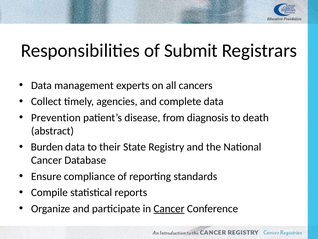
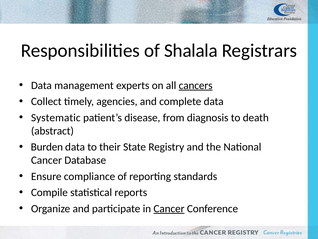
Submit: Submit -> Shalala (191, 50)
cancers underline: none -> present (196, 85)
Prevention: Prevention -> Systematic (56, 117)
